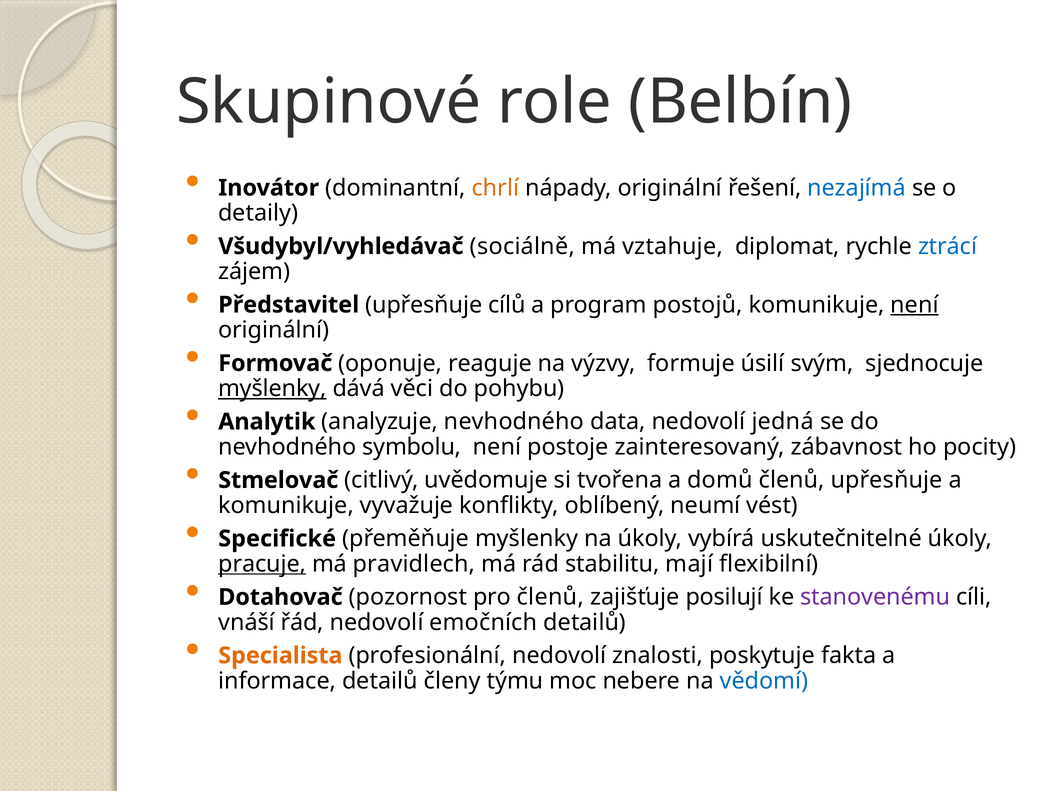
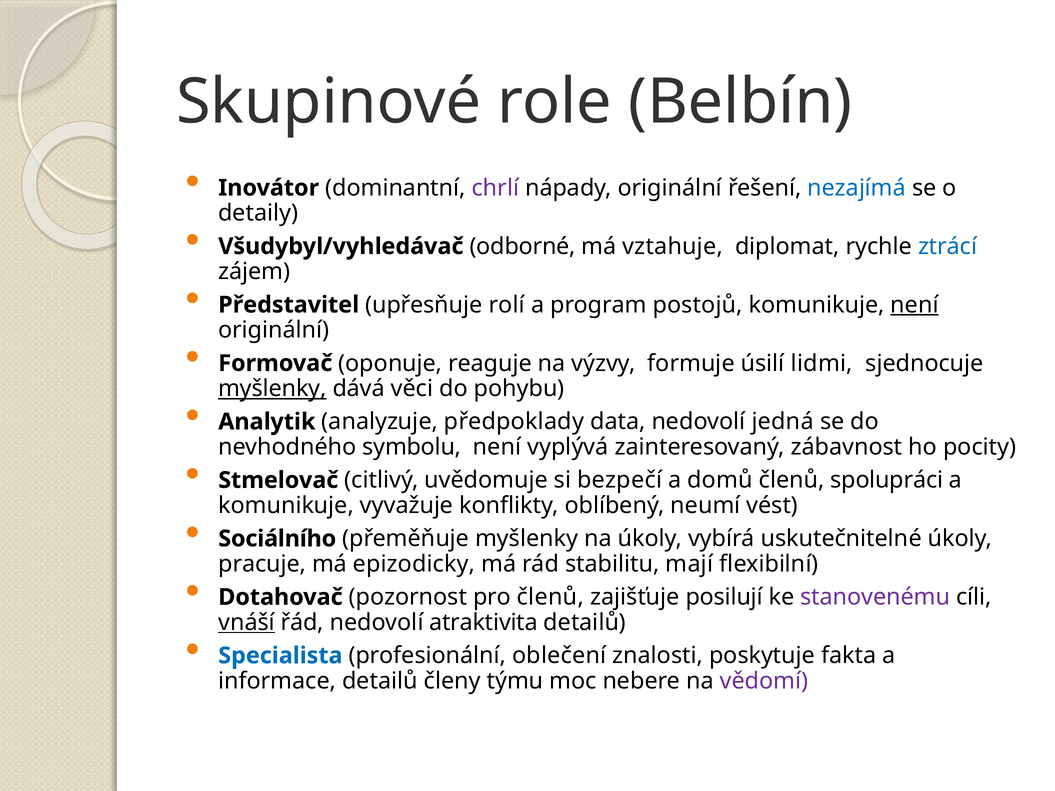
chrlí colour: orange -> purple (495, 188)
sociálně: sociálně -> odborné (523, 246)
cílů: cílů -> rolí (507, 305)
svým: svým -> lidmi (822, 363)
analyzuje nevhodného: nevhodného -> předpoklady (514, 422)
postoje: postoje -> vyplývá (568, 447)
tvořena: tvořena -> bezpečí (620, 480)
členů upřesňuje: upřesňuje -> spolupráci (887, 480)
Specifické: Specifické -> Sociálního (277, 539)
pracuje underline: present -> none (262, 564)
pravidlech: pravidlech -> epizodicky (414, 564)
vnáší underline: none -> present (247, 623)
emočních: emočních -> atraktivita (484, 623)
Specialista colour: orange -> blue (280, 656)
profesionální nedovolí: nedovolí -> oblečení (559, 656)
vědomí colour: blue -> purple (764, 681)
